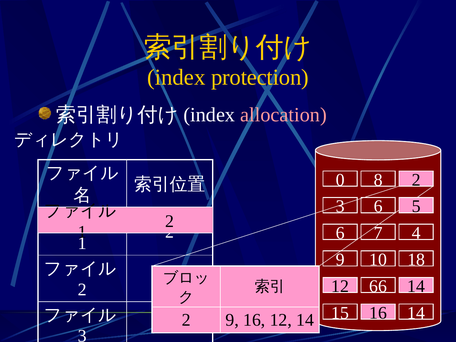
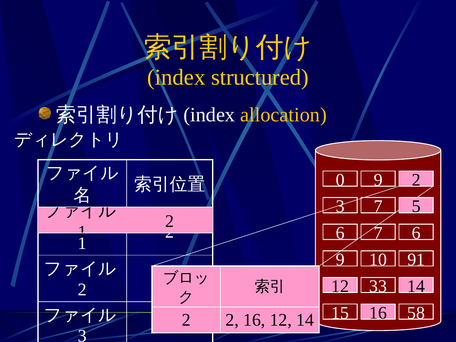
protection: protection -> structured (260, 77)
allocation colour: pink -> yellow (283, 115)
0 8: 8 -> 9 (378, 180)
3 6: 6 -> 7 (378, 206)
7 4: 4 -> 6 (416, 233)
18: 18 -> 91 (416, 260)
66: 66 -> 33 (378, 286)
14: 14 -> 58 (416, 313)
2 9: 9 -> 2 (232, 320)
